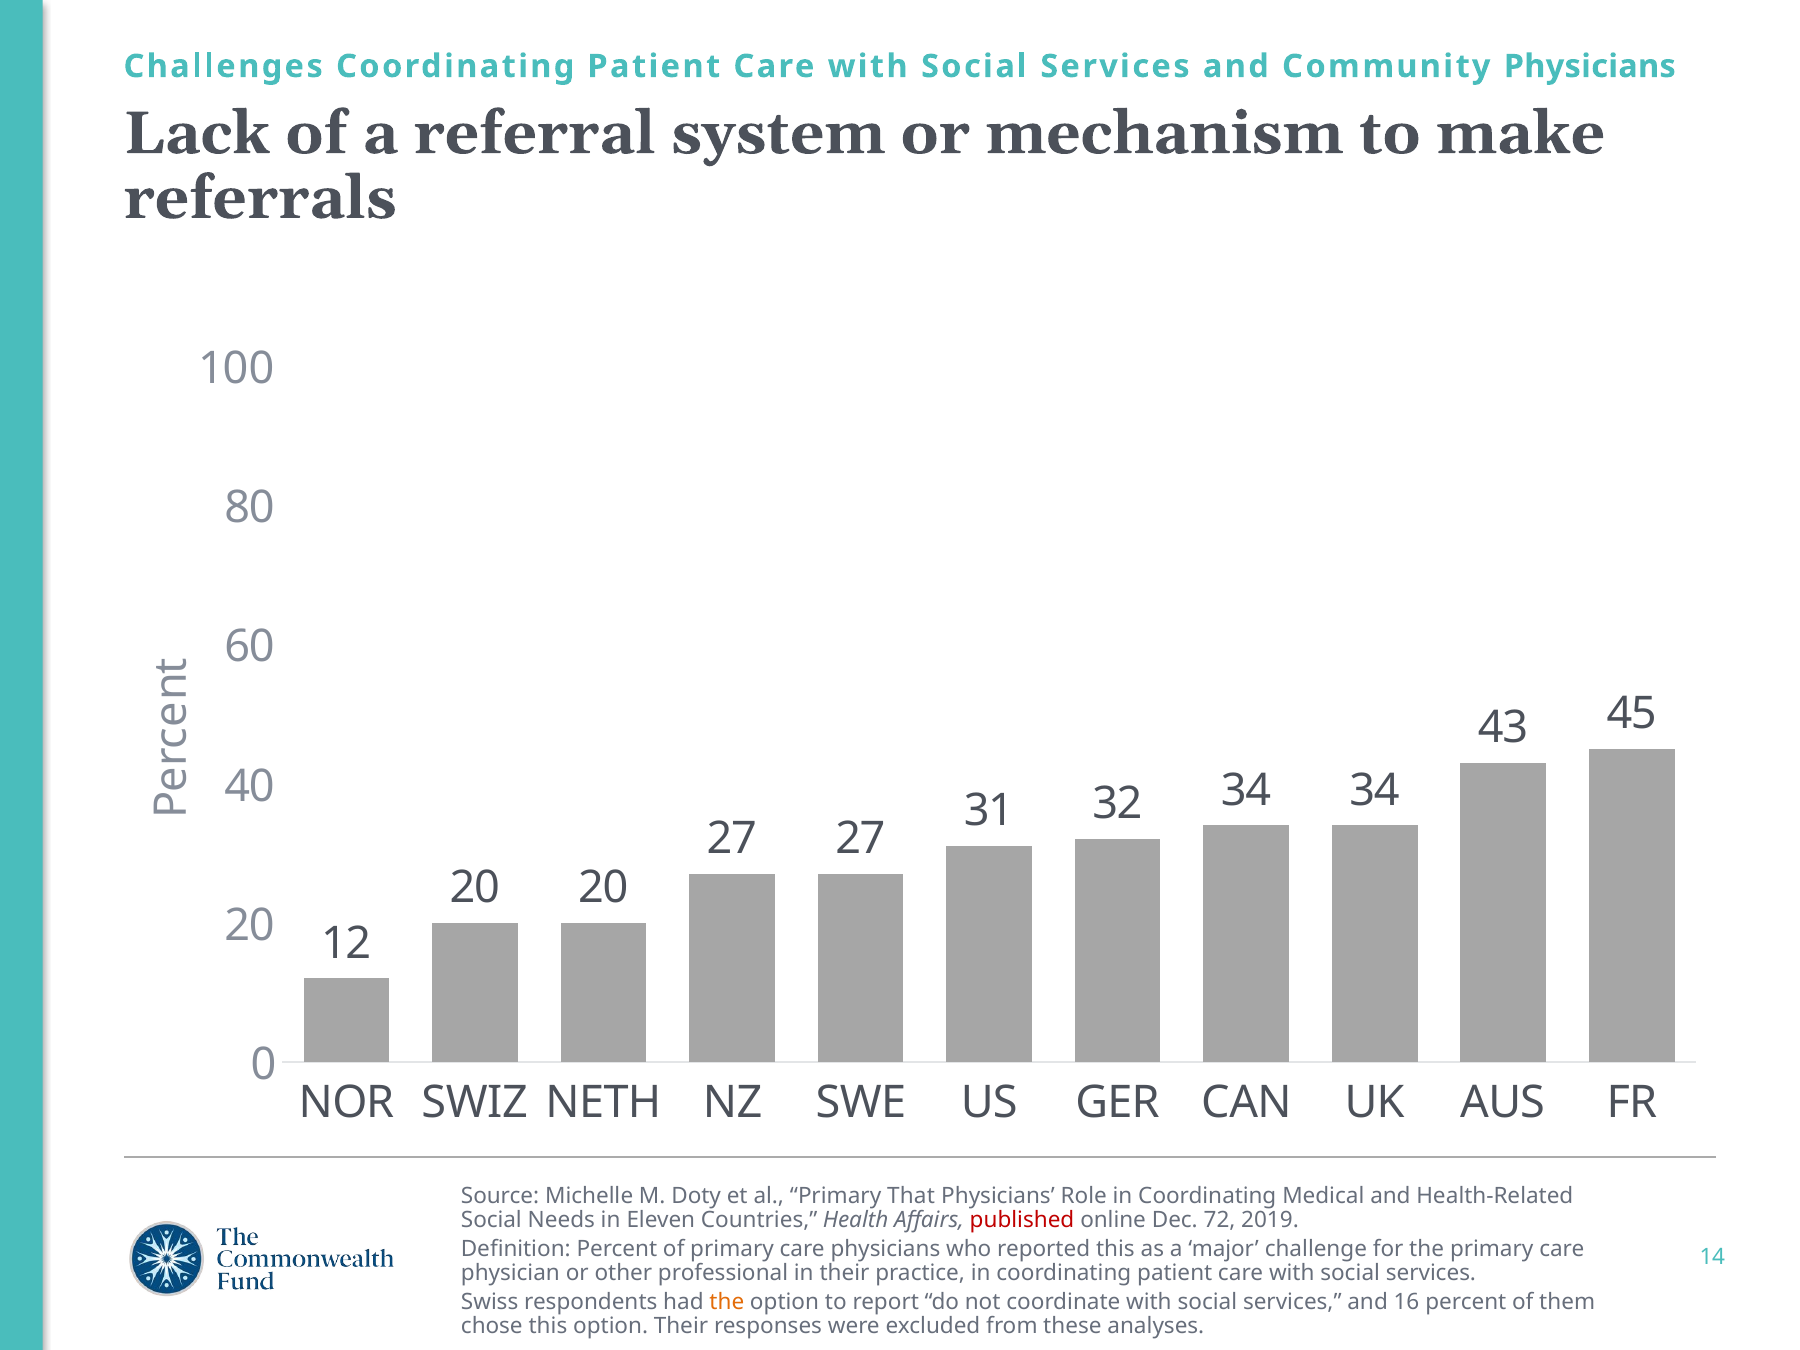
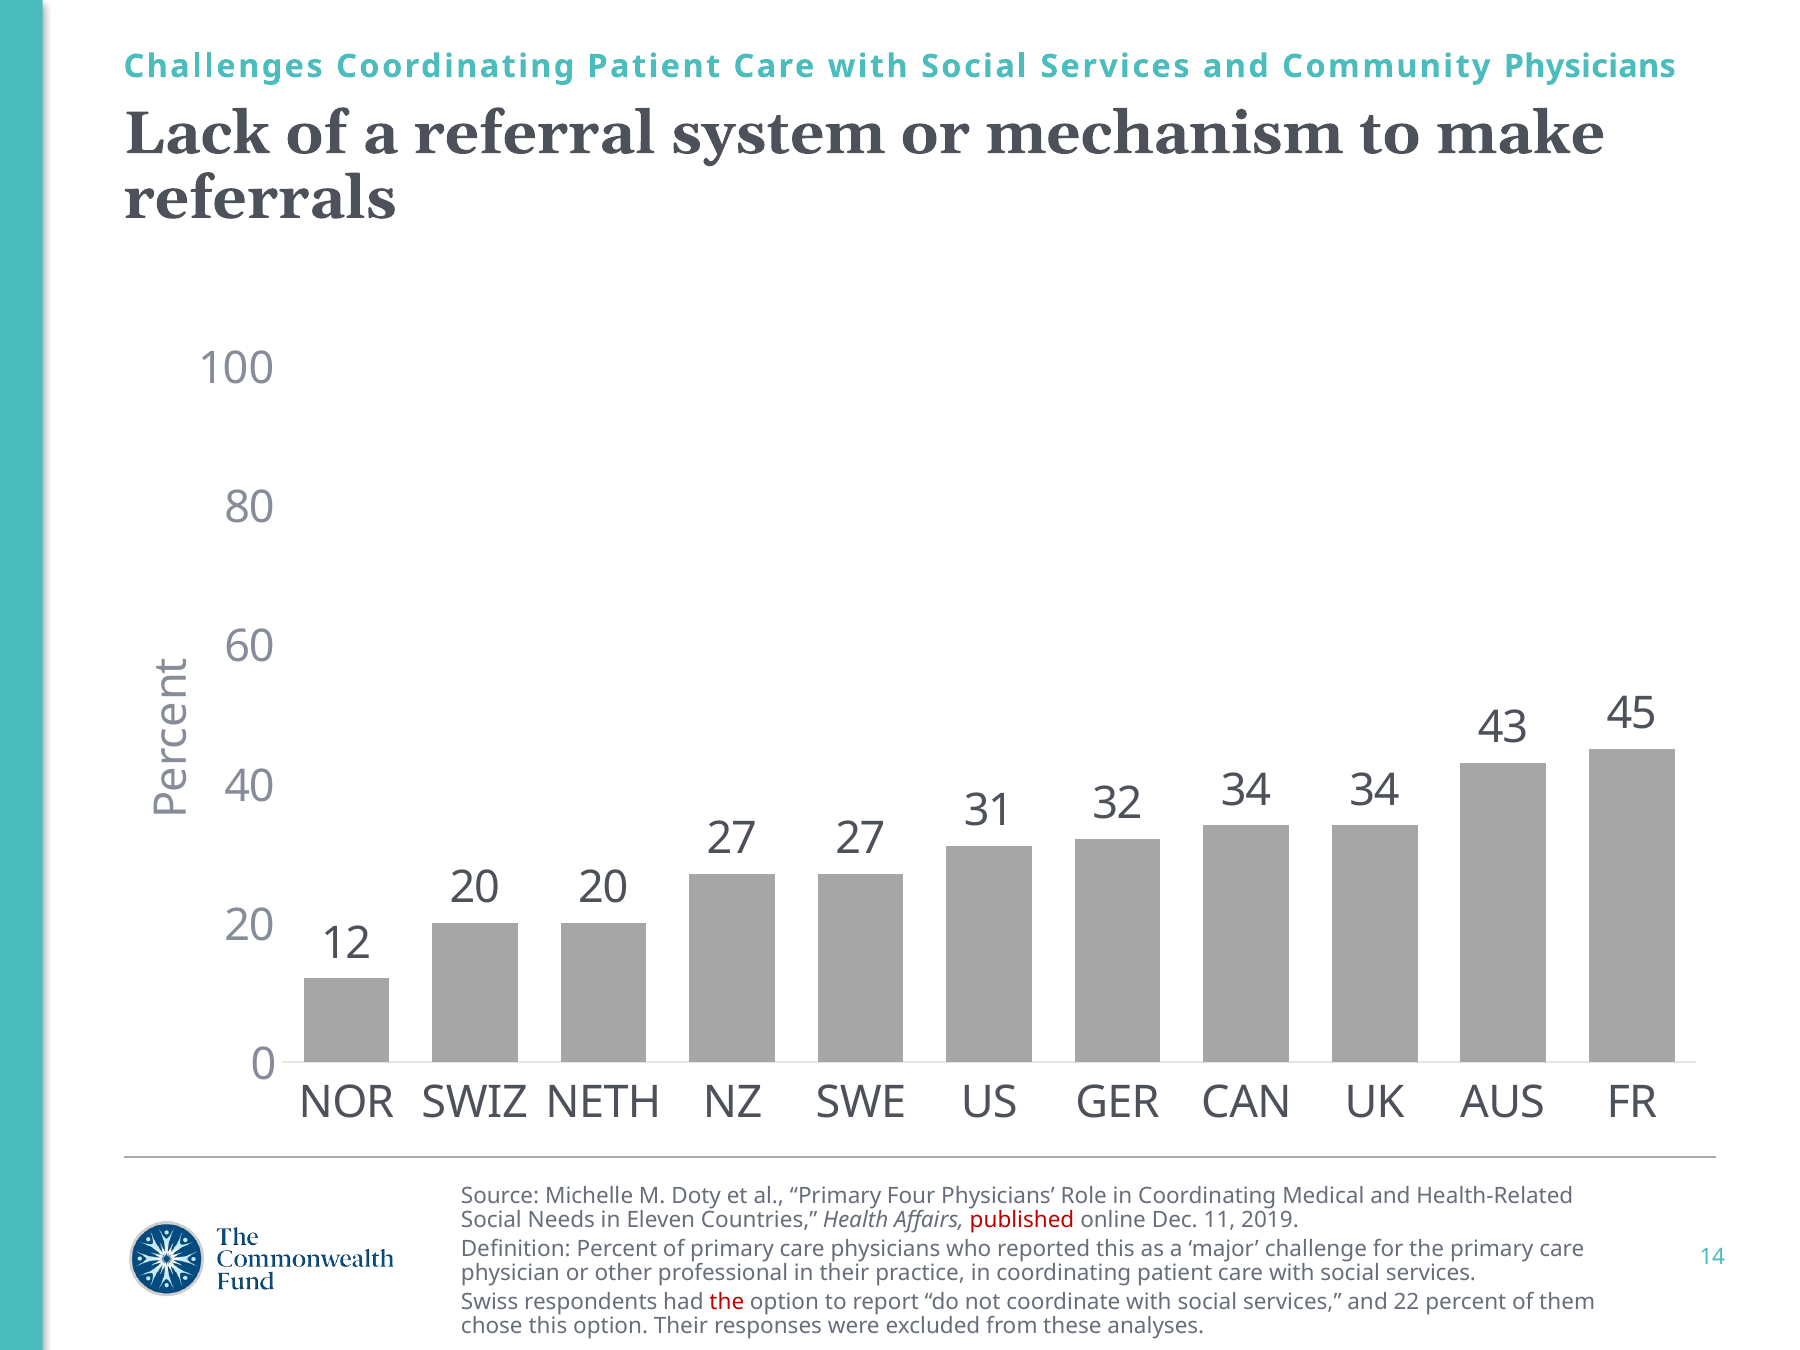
That: That -> Four (911, 1196)
72: 72 -> 11 (1220, 1221)
the colour: orange -> red (727, 1302)
16: 16 -> 22 (1406, 1302)
